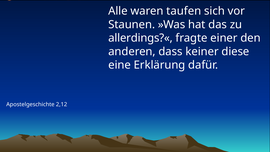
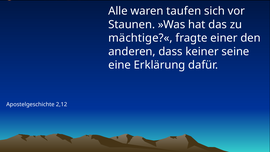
allerdings?«: allerdings?« -> mächtige?« (140, 38)
diese: diese -> seine (235, 52)
